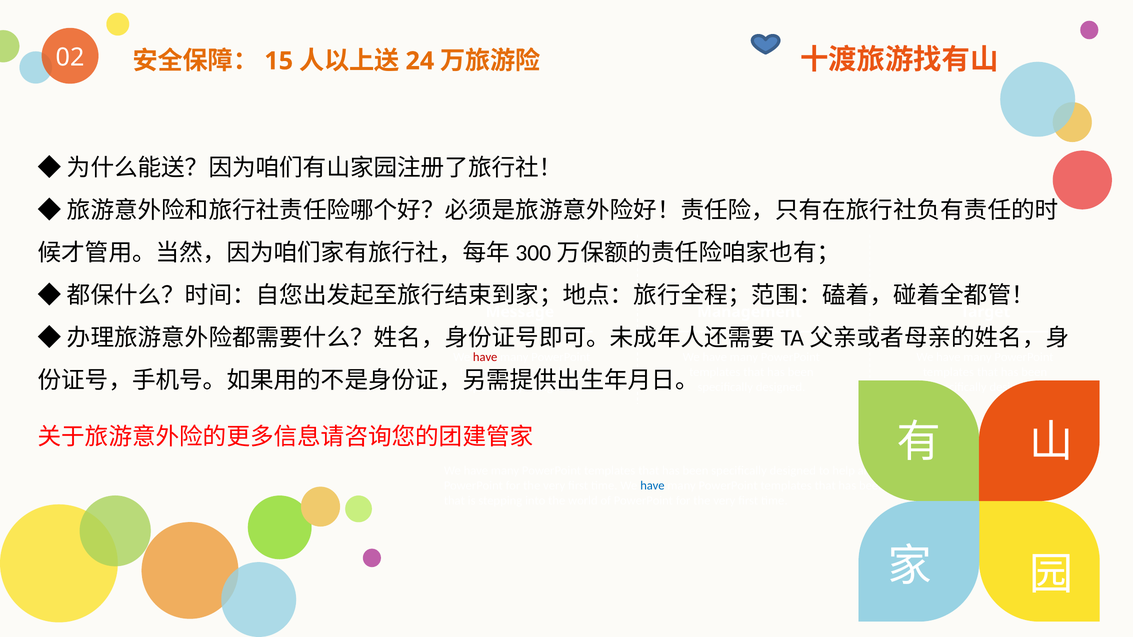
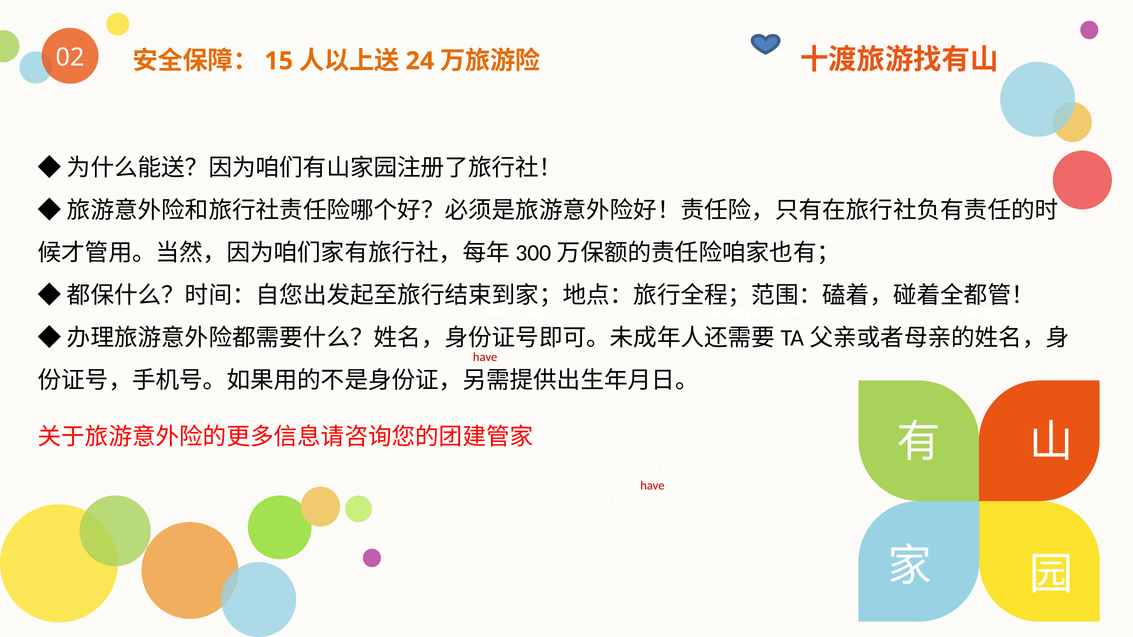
have colour: blue -> red (652, 486)
